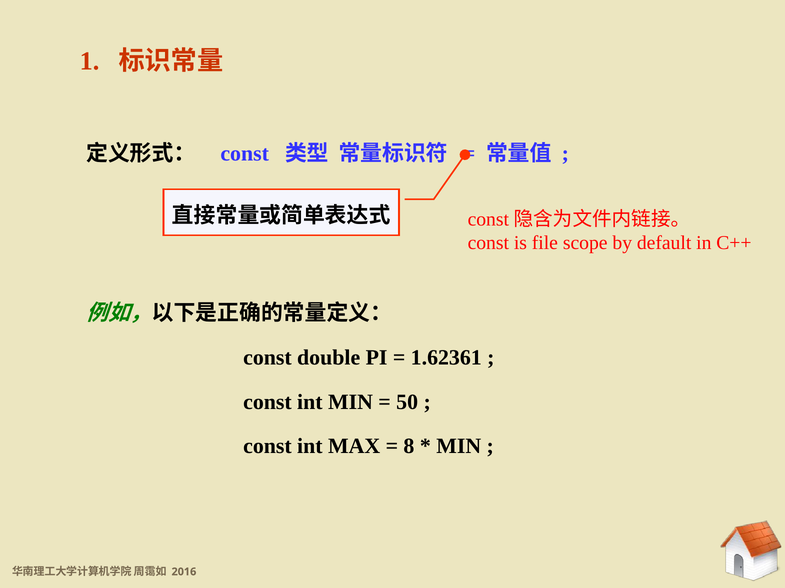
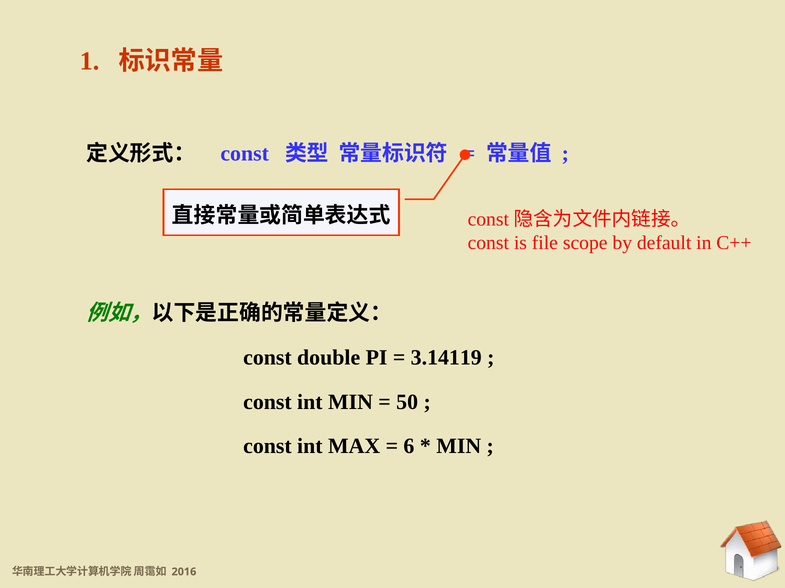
1.62361: 1.62361 -> 3.14119 (446, 358)
8: 8 -> 6 (409, 447)
